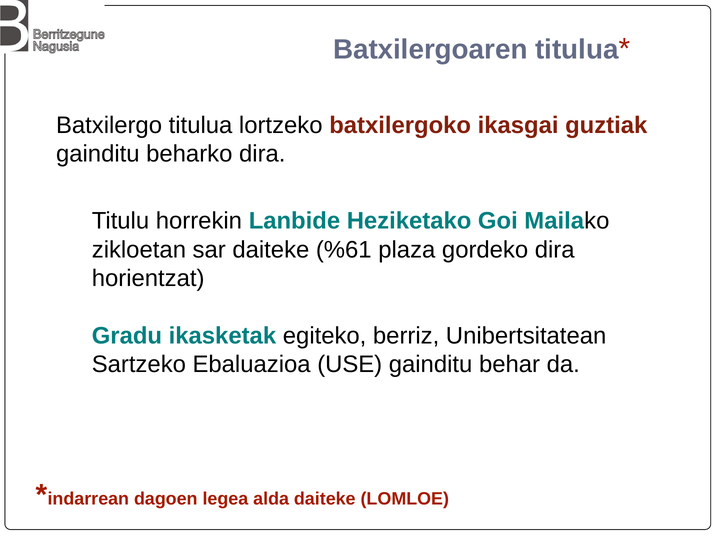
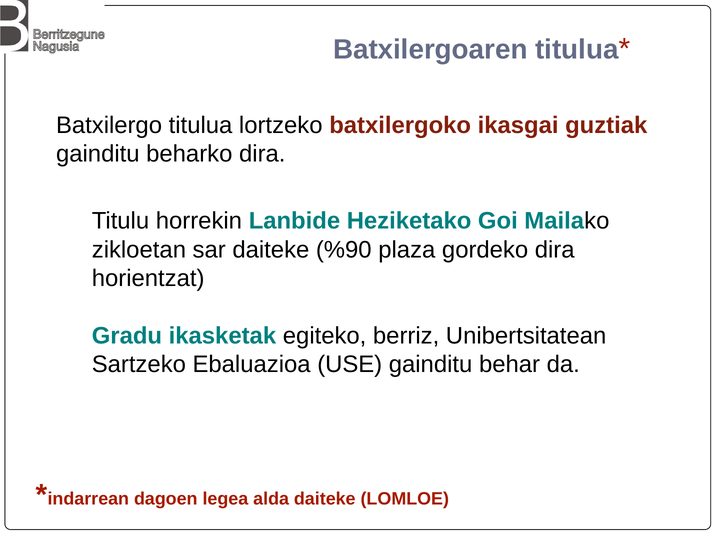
%61: %61 -> %90 (344, 250)
